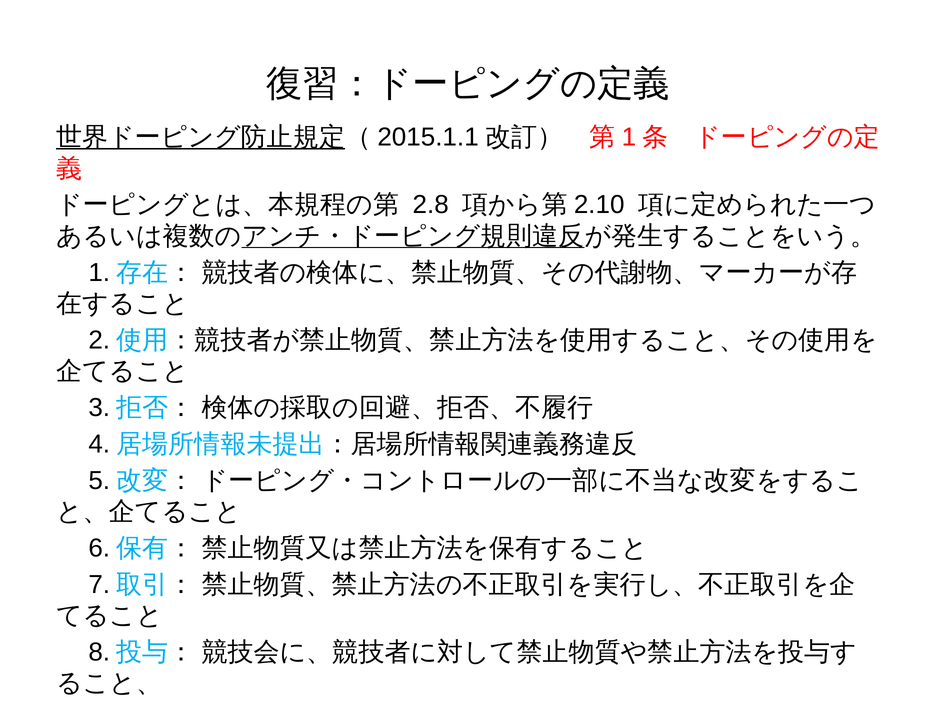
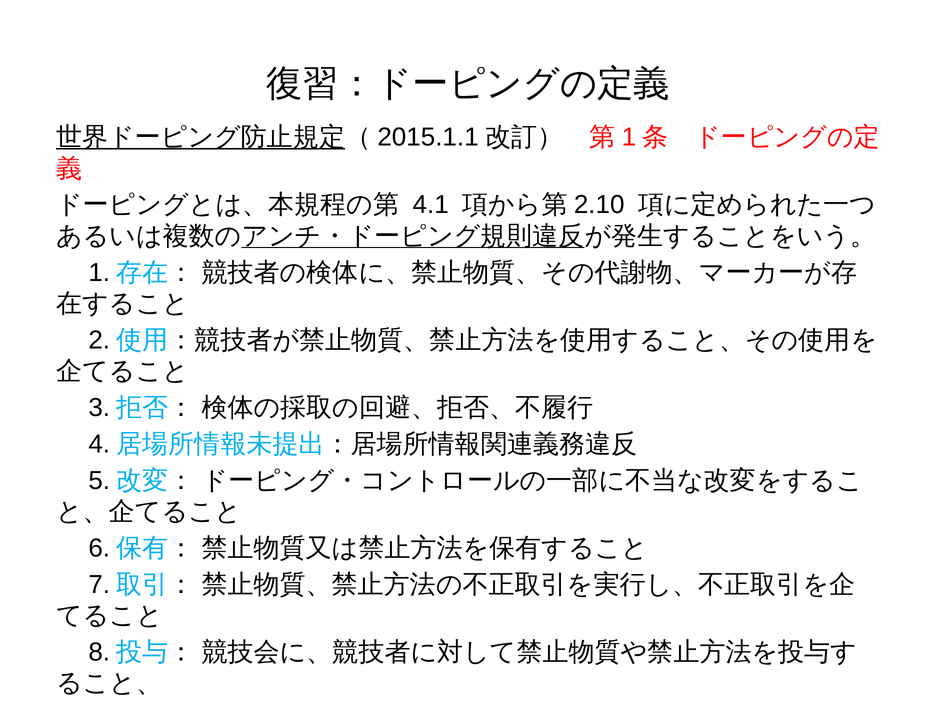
2.8: 2.8 -> 4.1 (431, 205)
